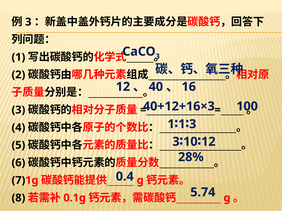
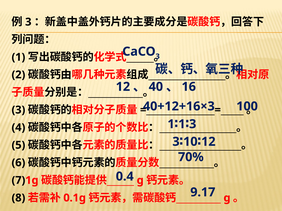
28%: 28% -> 70% (191, 157)
5.74: 5.74 -> 9.17 (203, 193)
